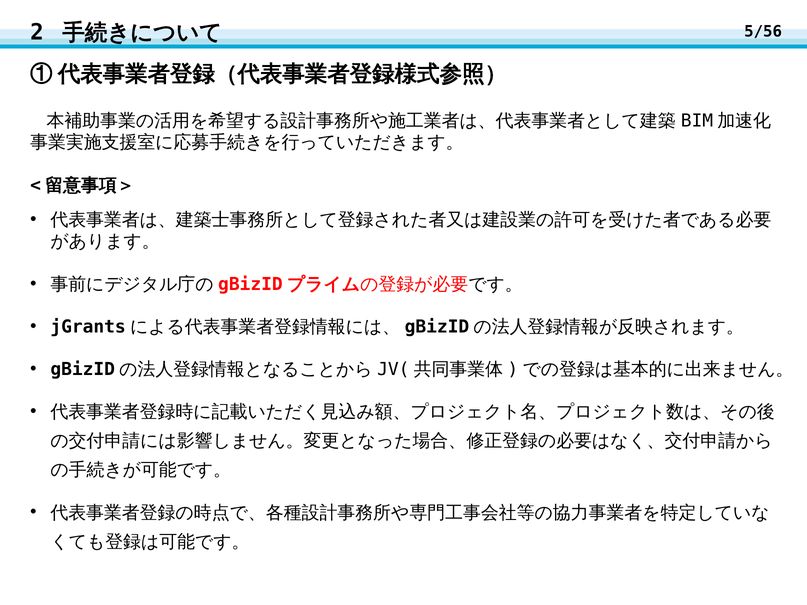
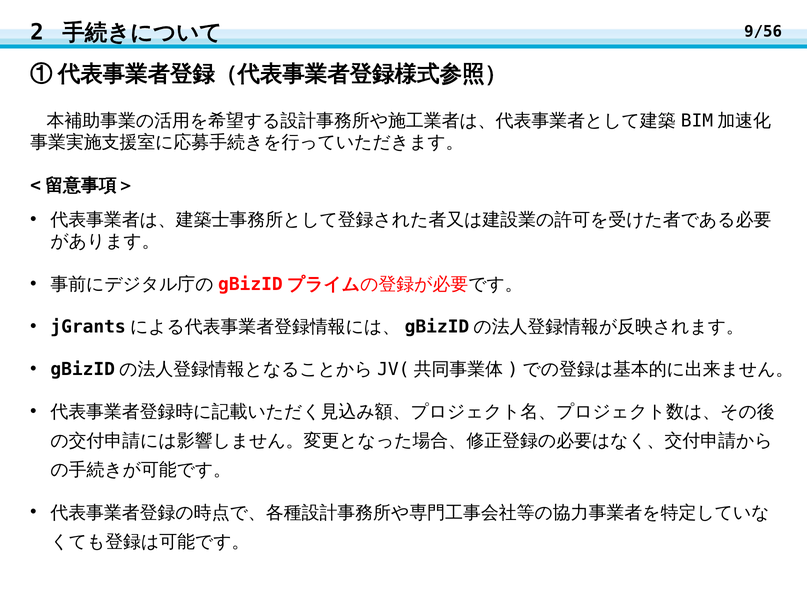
5/56: 5/56 -> 9/56 (763, 31)
